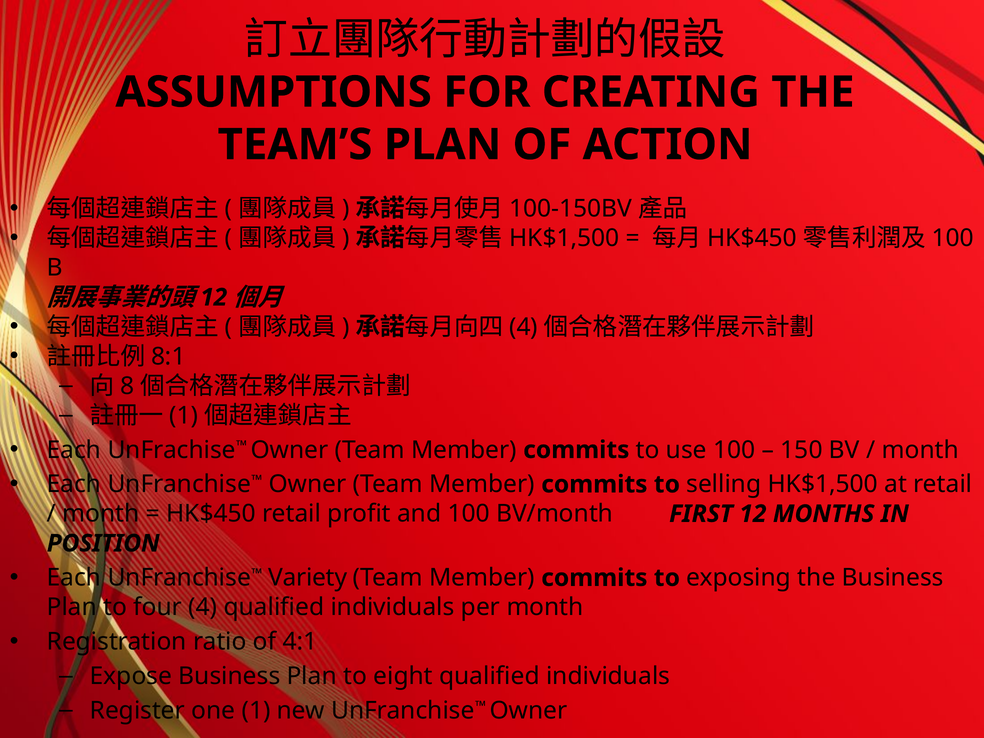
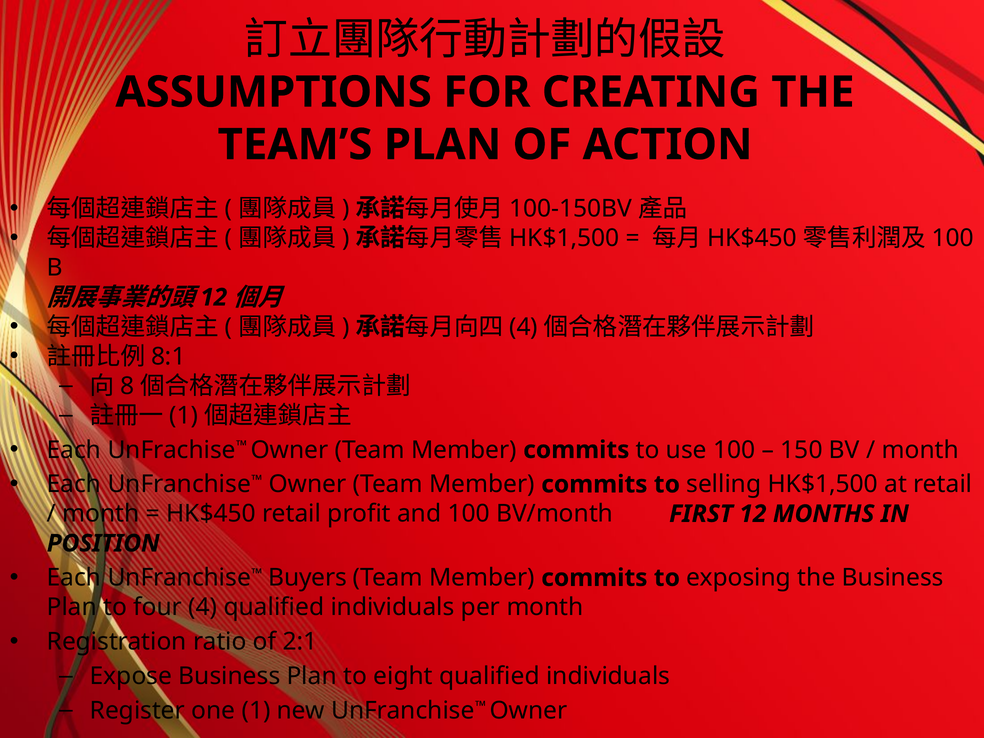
Variety: Variety -> Buyers (308, 578)
4:1: 4:1 -> 2:1 (300, 642)
